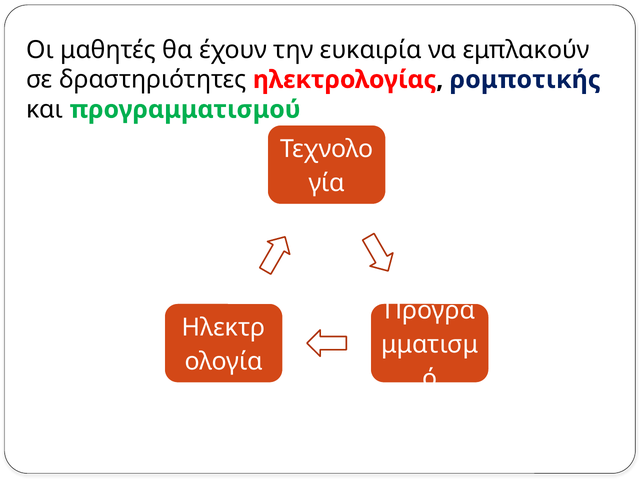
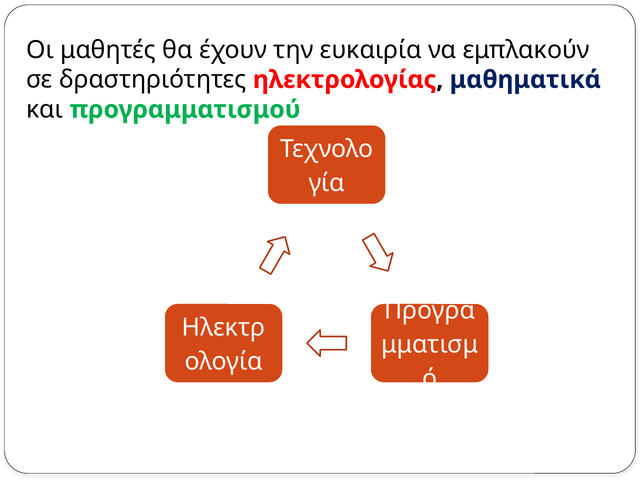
ρομποτικής: ρομποτικής -> μαθηματικά (525, 80)
